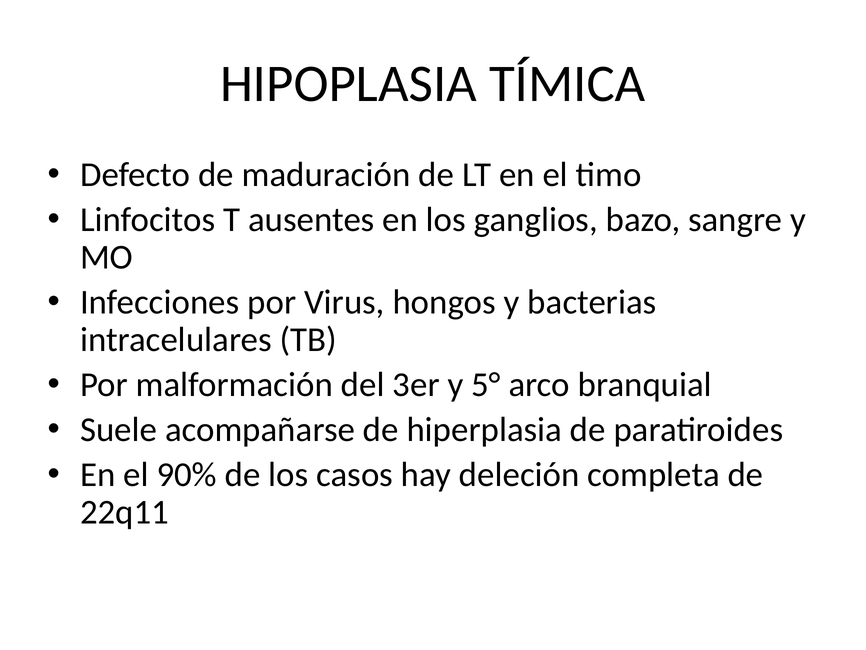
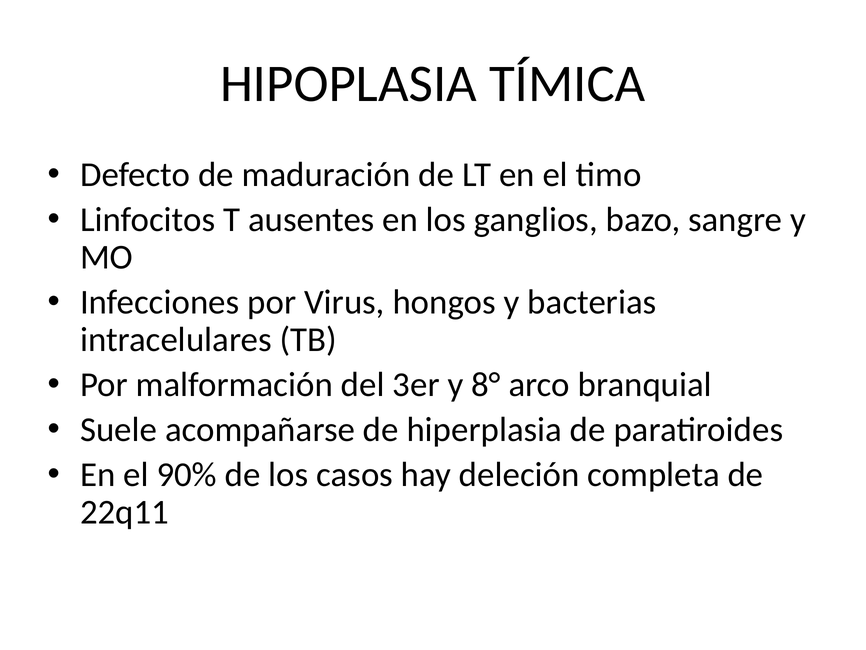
5°: 5° -> 8° (486, 384)
